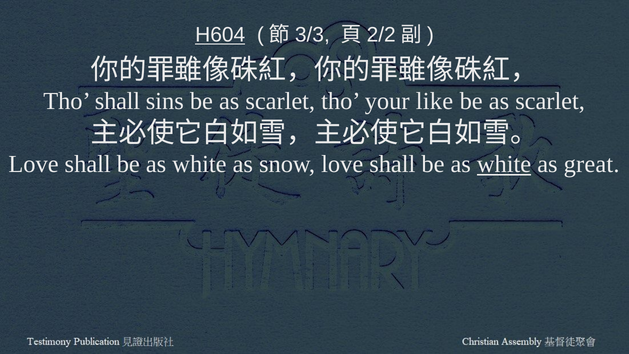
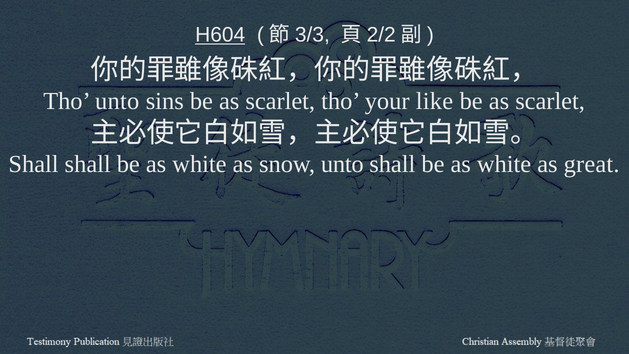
Tho shall: shall -> unto (117, 101)
Love: Love -> Shall (34, 164)
snow love: love -> unto (342, 164)
white underline: present -> none (504, 164)
